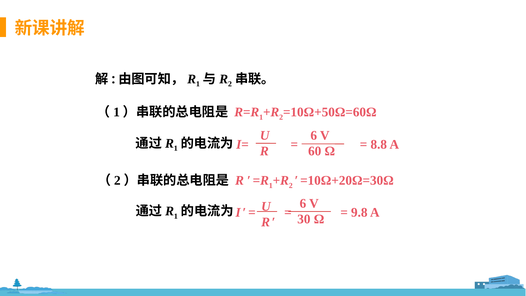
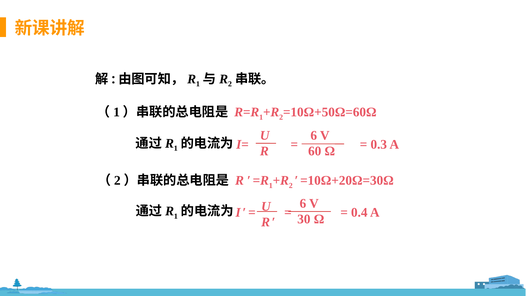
8.8: 8.8 -> 0.3 (379, 144)
9.8: 9.8 -> 0.4 (359, 213)
